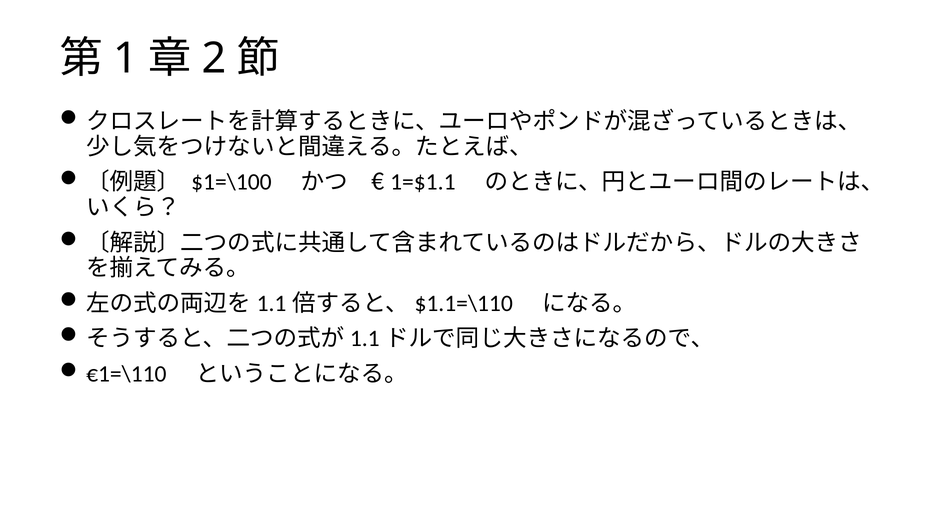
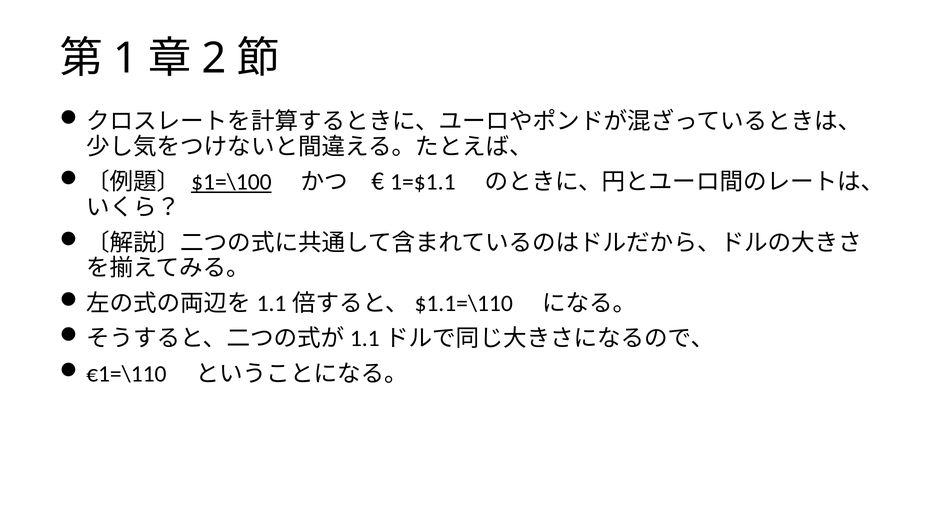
$1=\100 underline: none -> present (231, 182)
